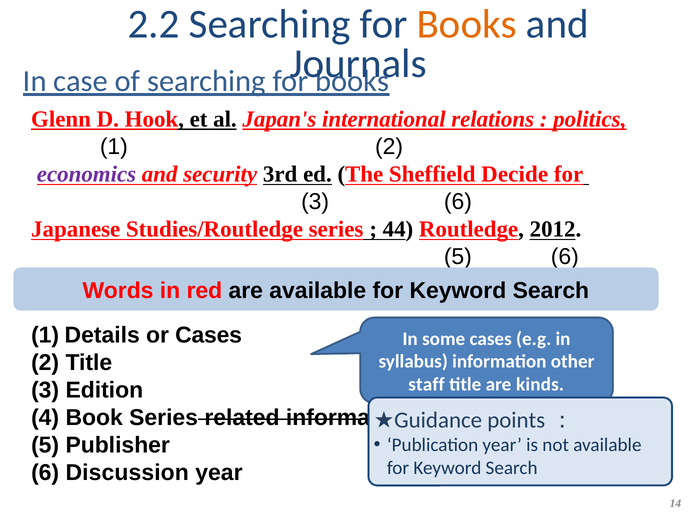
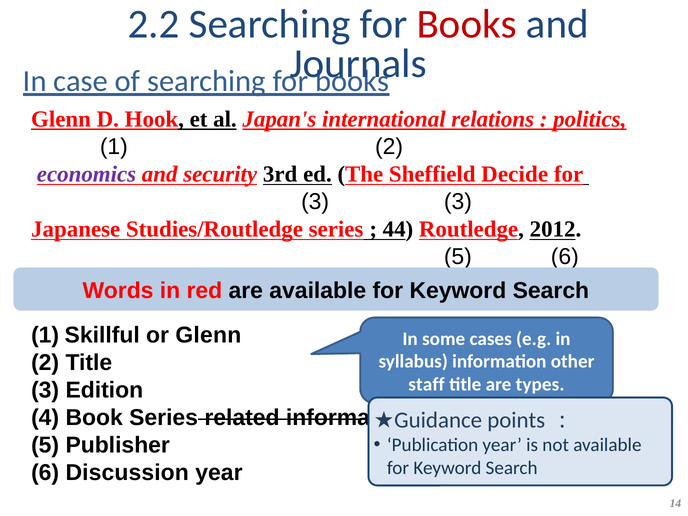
Books colour: orange -> red (467, 24)
3 6: 6 -> 3 (458, 202)
Details: Details -> Skillful (102, 335)
or Cases: Cases -> Glenn (208, 335)
kinds: kinds -> types (540, 385)
